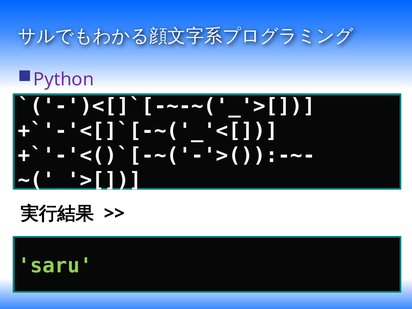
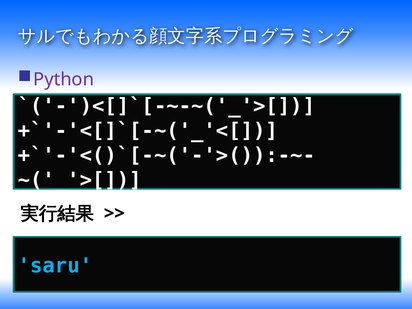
saru colour: light green -> light blue (55, 266)
